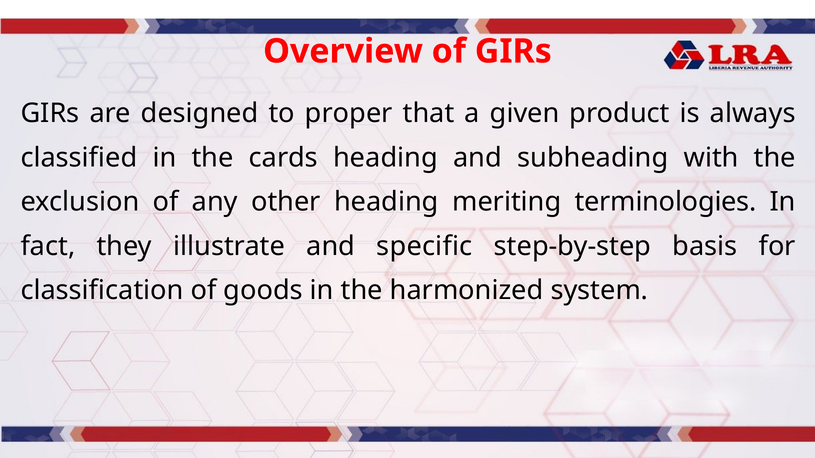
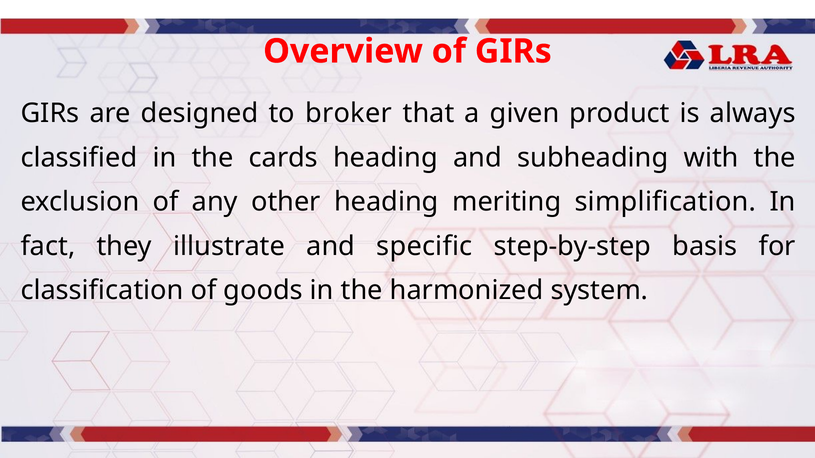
proper: proper -> broker (349, 113)
terminologies: terminologies -> simplification (665, 202)
